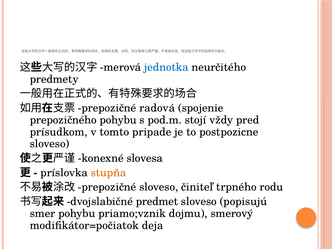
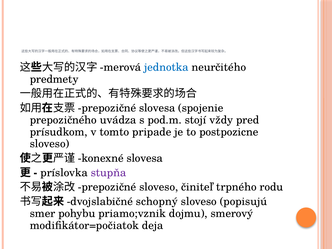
radová: radová -> slovesa (157, 108)
prepozičného pohybu: pohybu -> uvádza (118, 120)
stupňa colour: orange -> purple (109, 173)
predmet: predmet -> schopný (157, 202)
